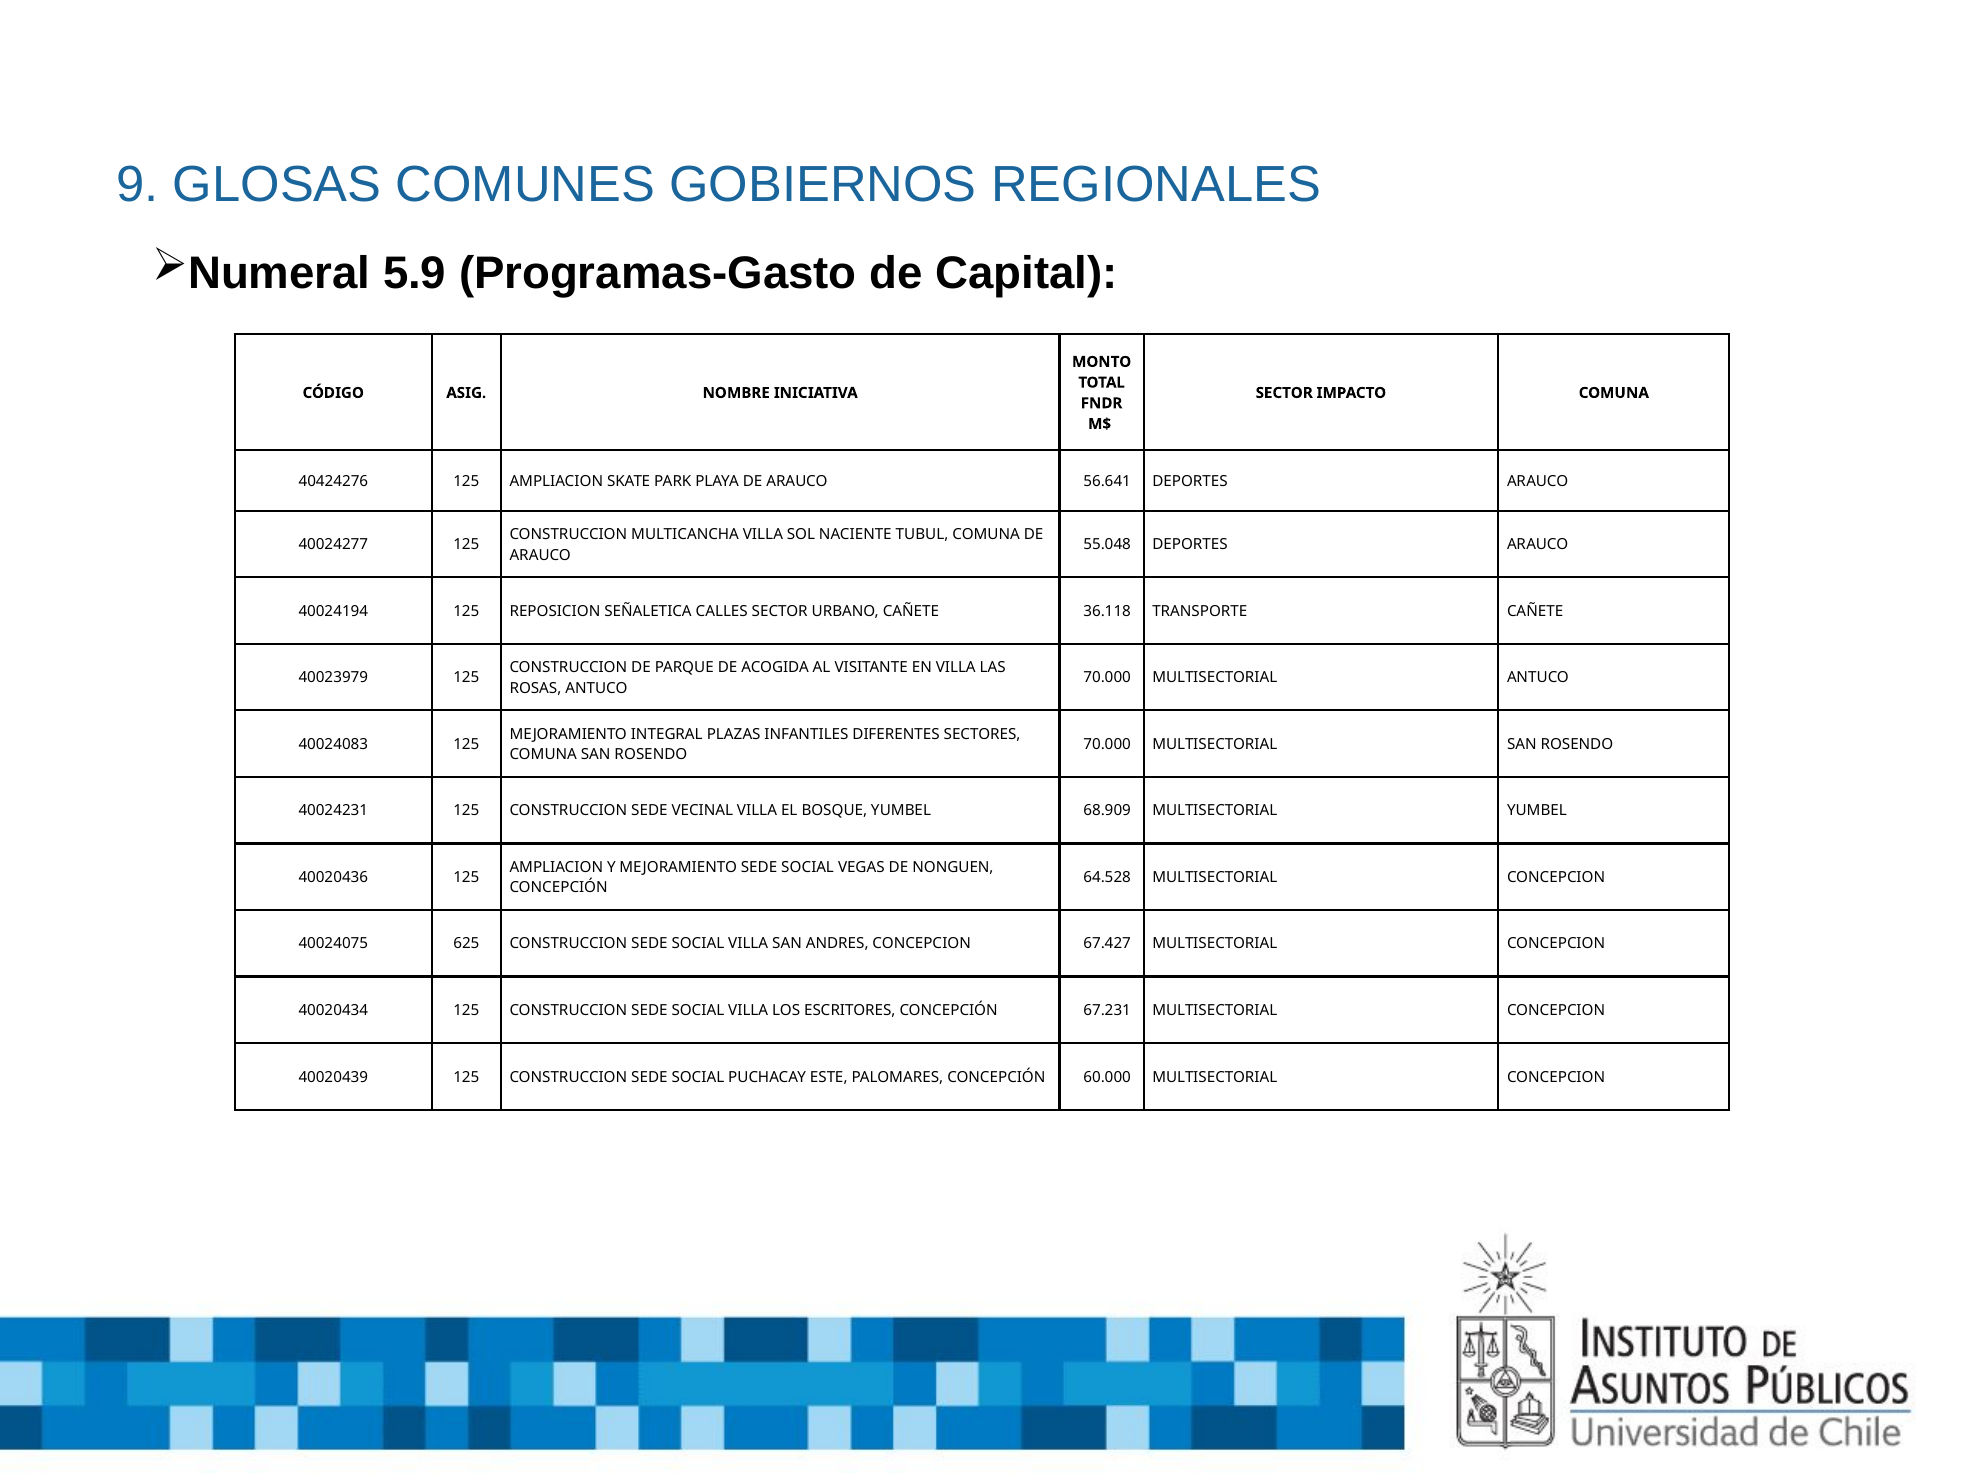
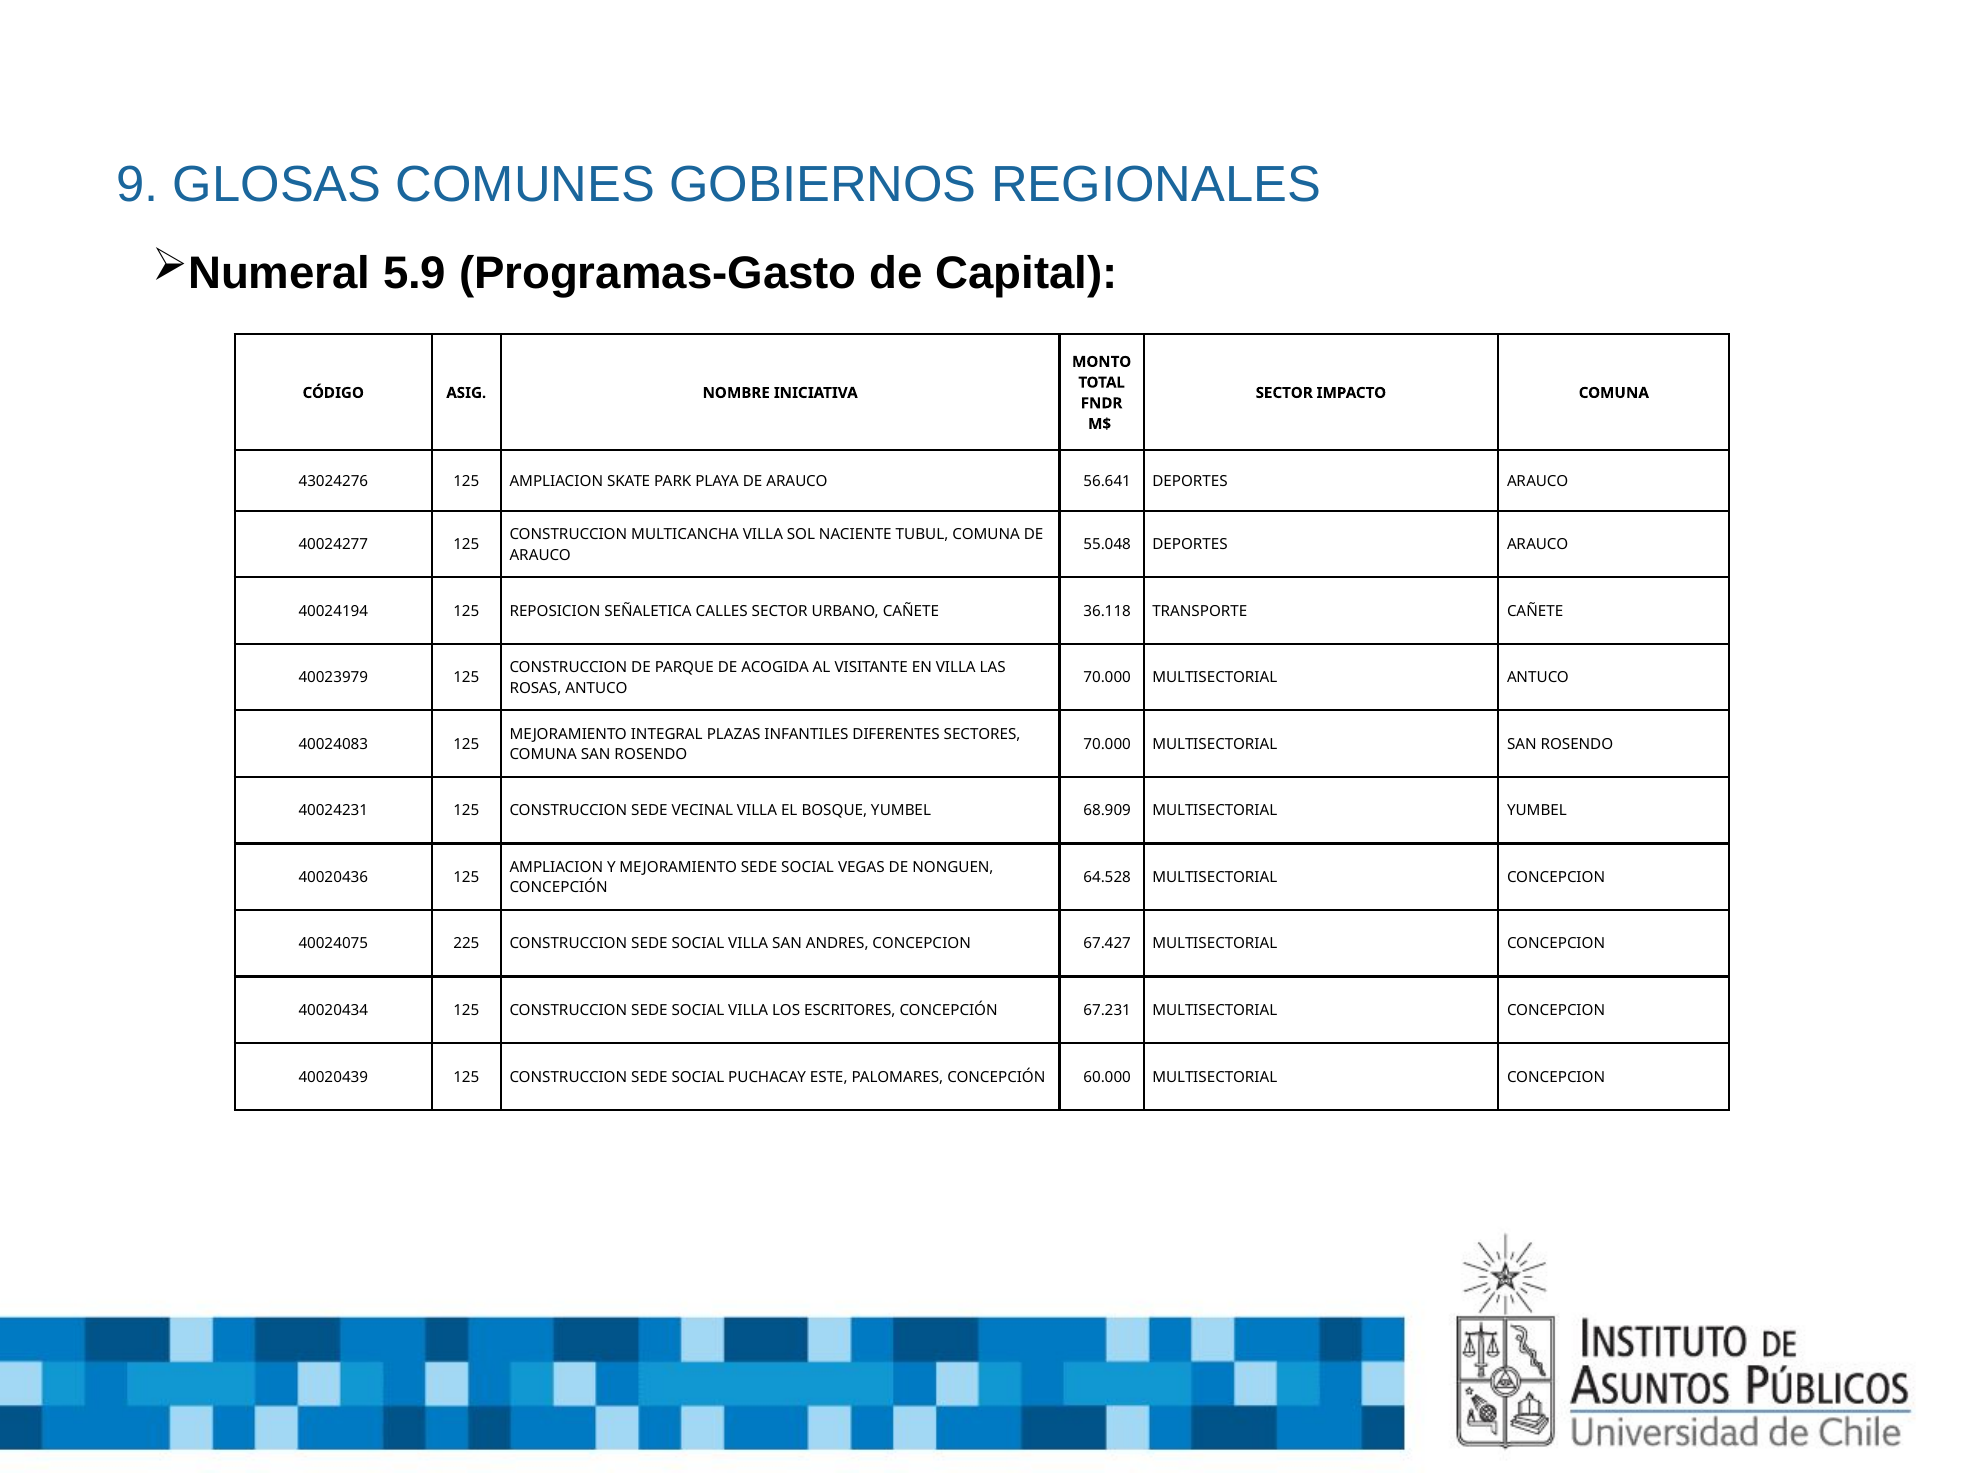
40424276: 40424276 -> 43024276 (333, 481)
625: 625 -> 225 (466, 944)
